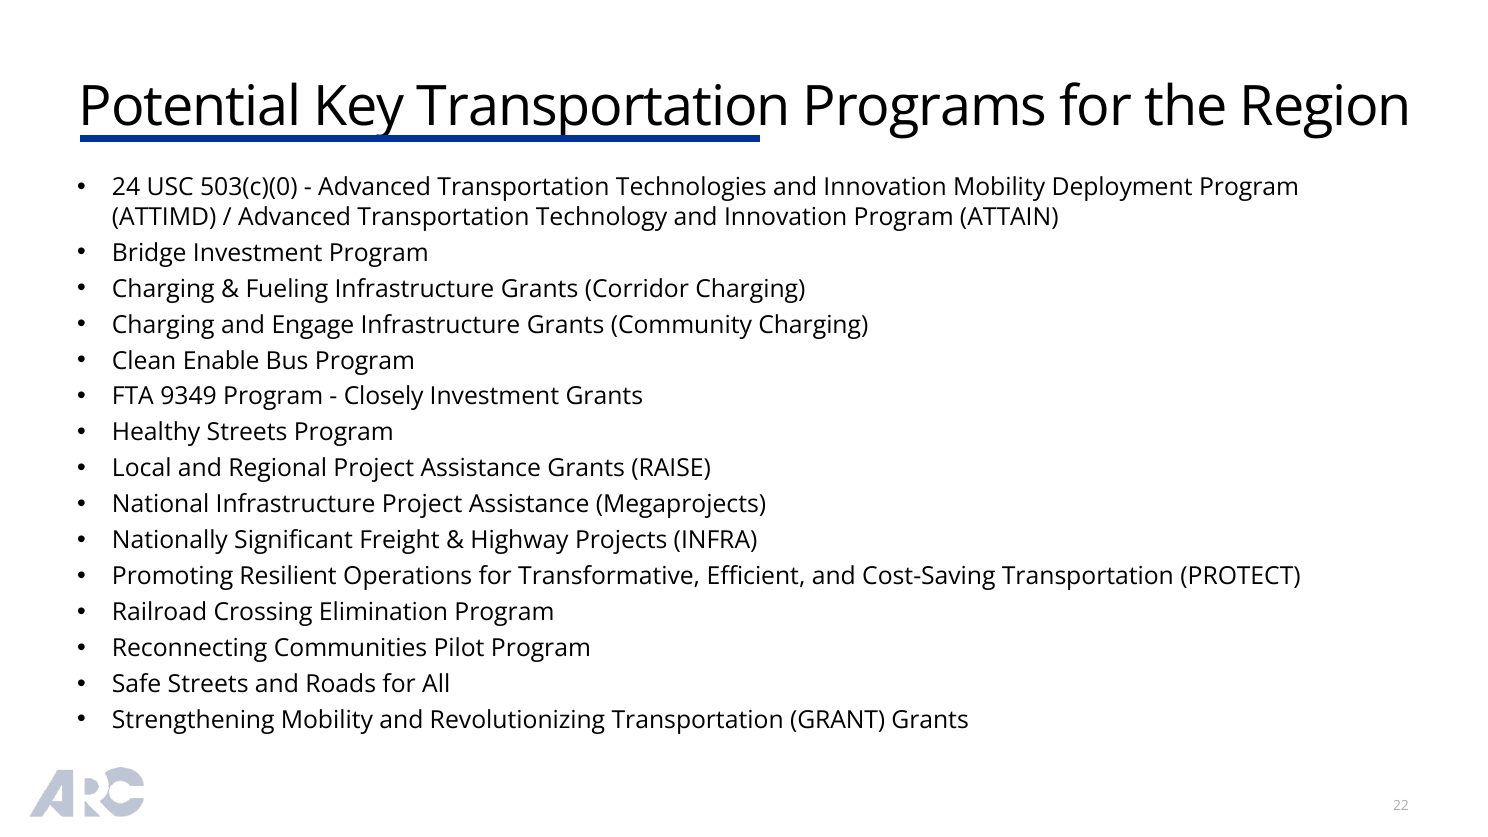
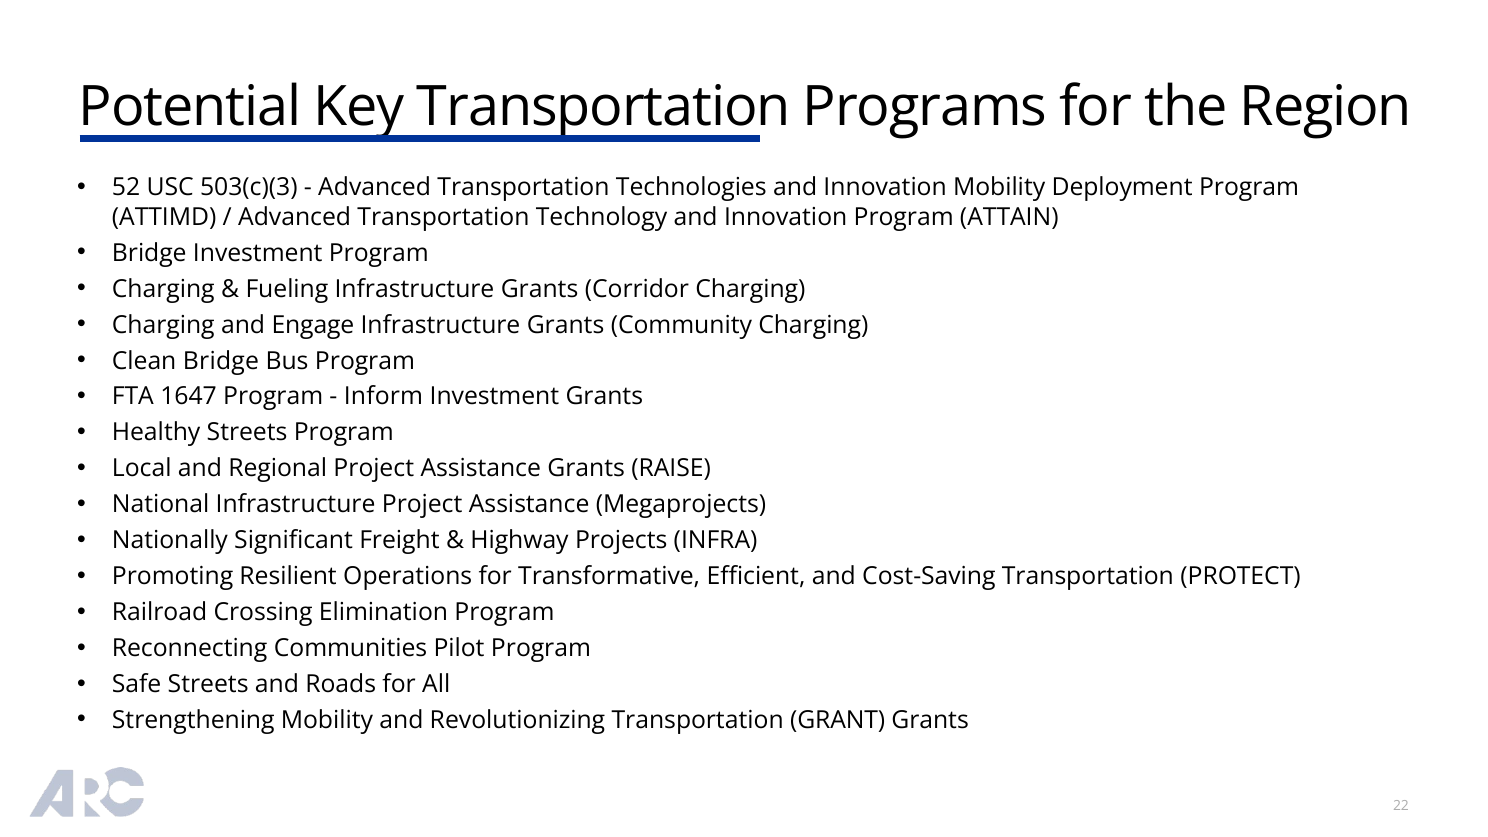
24: 24 -> 52 (126, 187)
503(c)(0: 503(c)(0 -> 503(c)(3 (249, 187)
Clean Enable: Enable -> Bridge (221, 361)
9349: 9349 -> 1647 (189, 397)
Closely: Closely -> Inform (384, 397)
